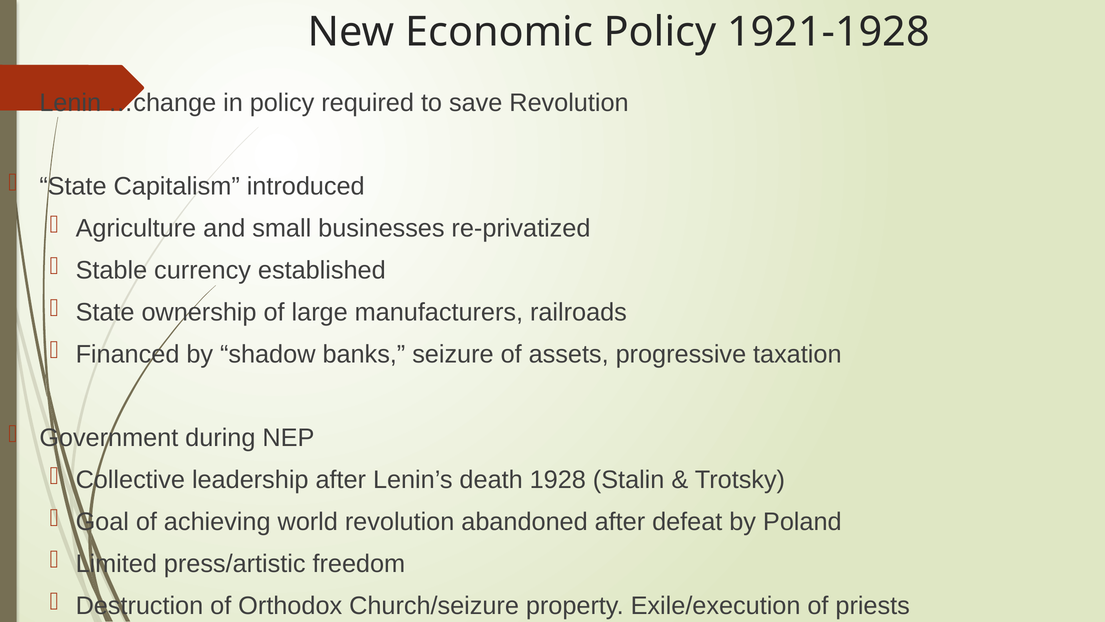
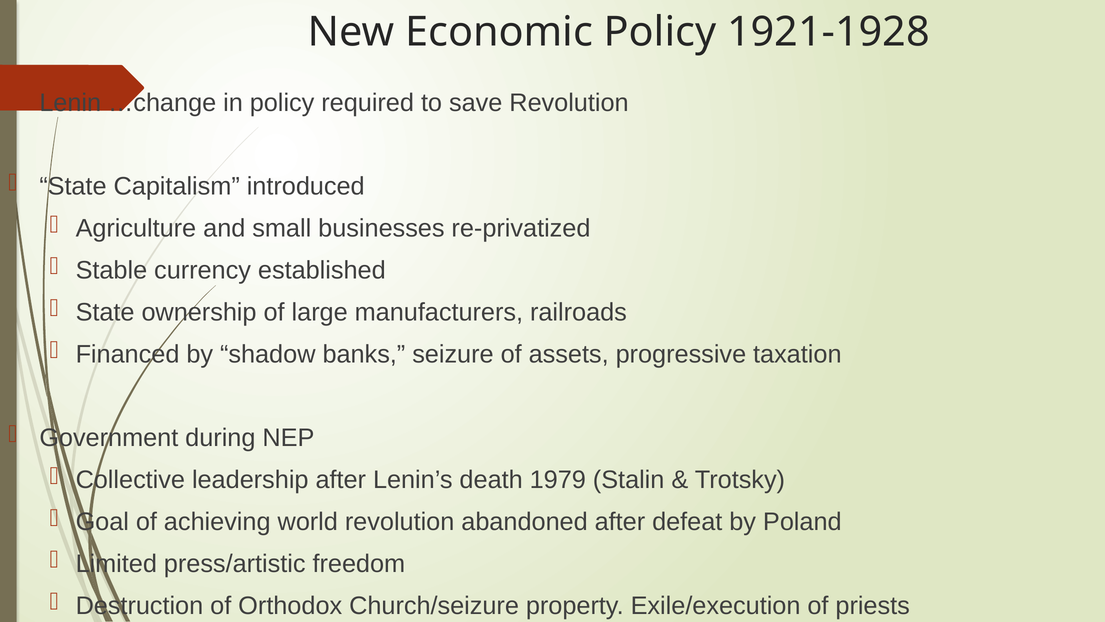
1928: 1928 -> 1979 (558, 480)
